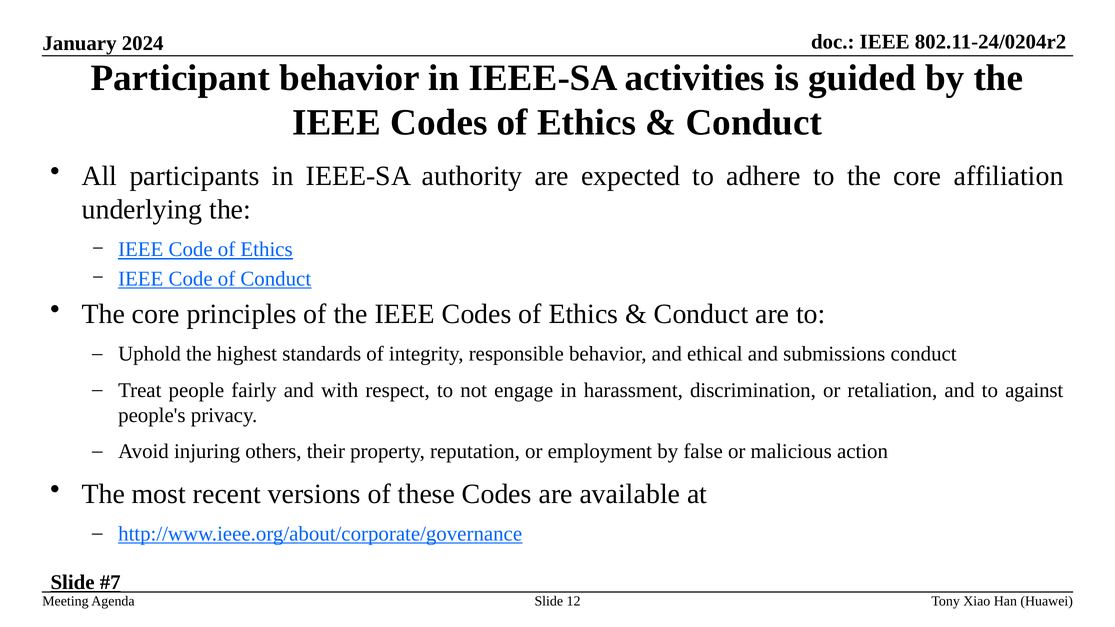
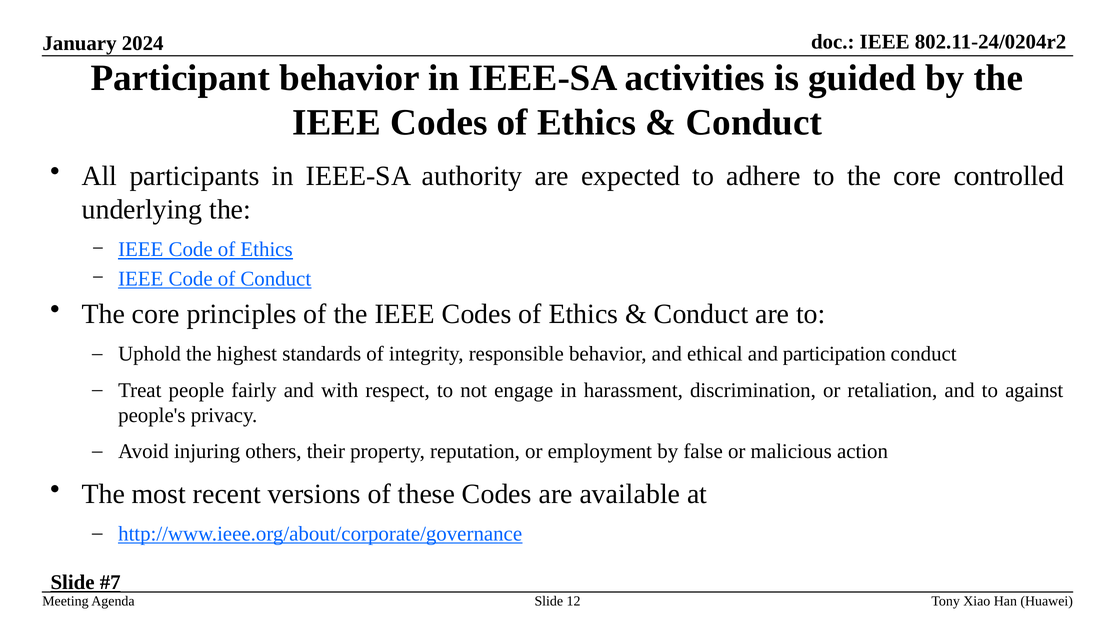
affiliation: affiliation -> controlled (1009, 176)
submissions: submissions -> participation (834, 354)
